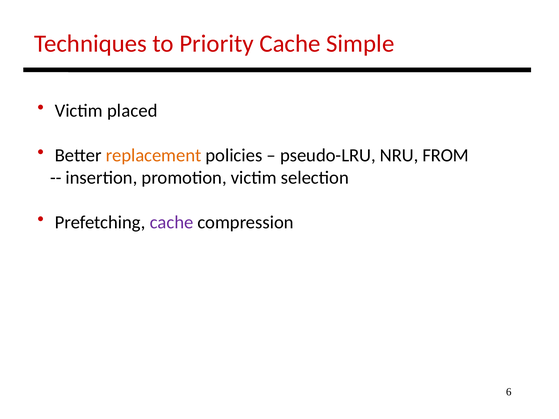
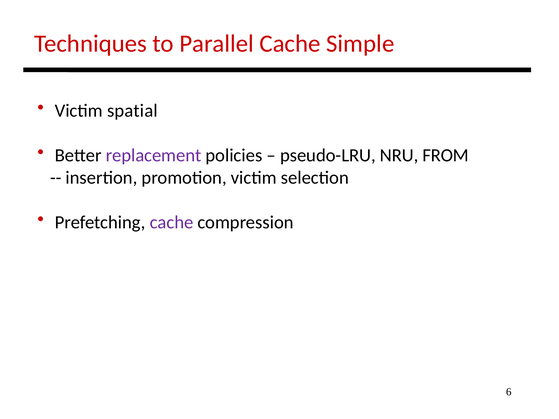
Priority: Priority -> Parallel (217, 44)
placed: placed -> spatial (132, 111)
replacement colour: orange -> purple (154, 156)
